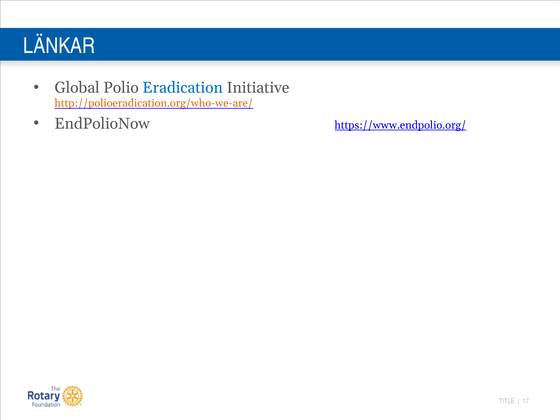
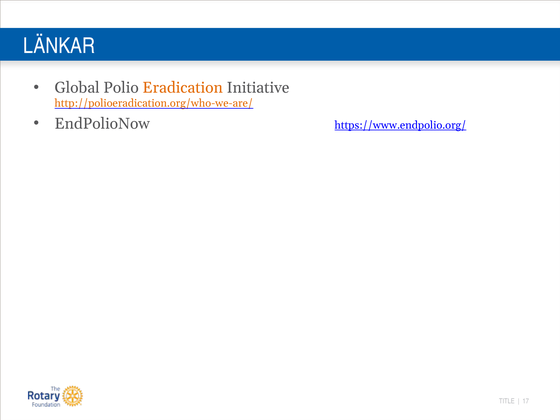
Eradication colour: blue -> orange (183, 88)
